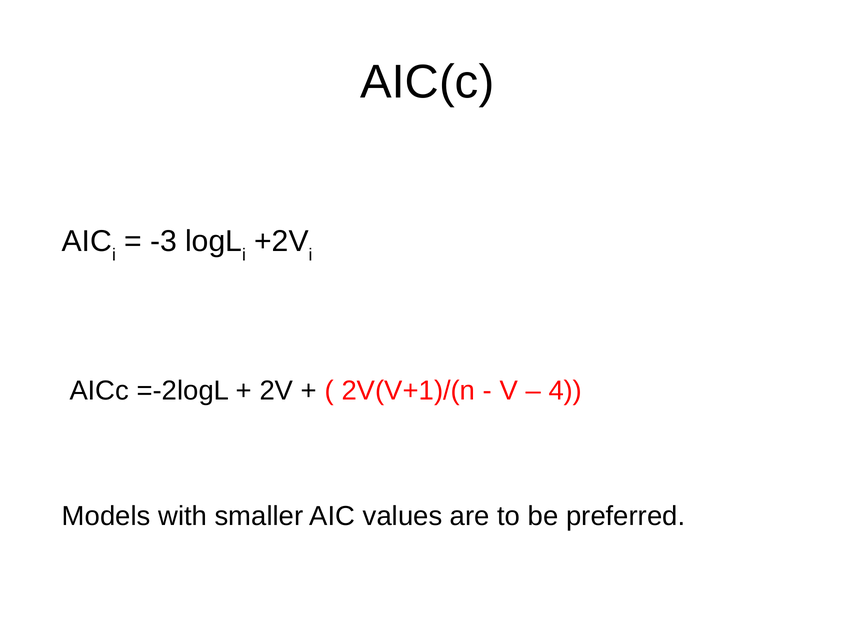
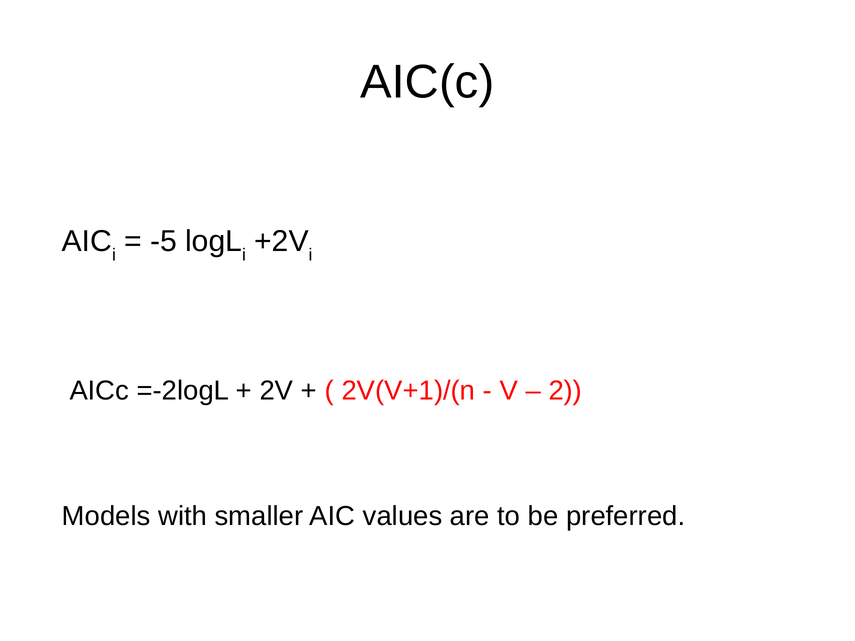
-3: -3 -> -5 (163, 241)
4: 4 -> 2 (565, 391)
